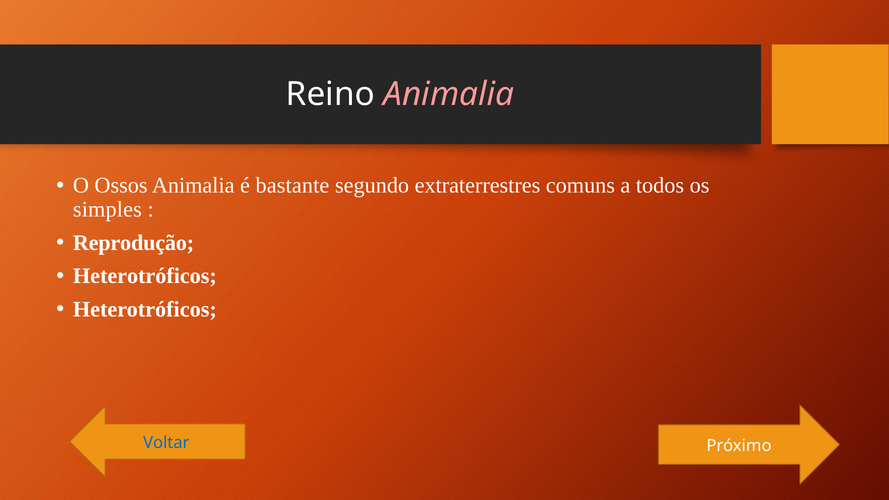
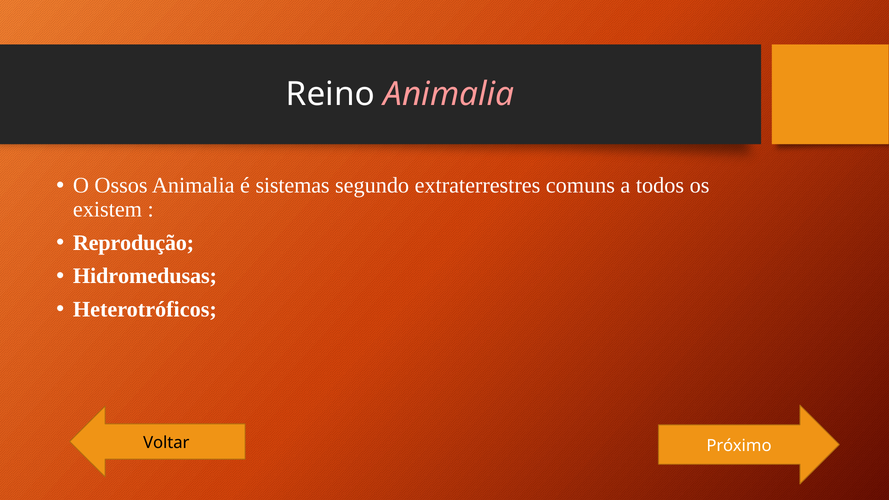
bastante: bastante -> sistemas (293, 186)
simples: simples -> existem (107, 210)
Heterotróficos: Heterotróficos -> Hidromedusas (145, 276)
Voltar colour: blue -> black (166, 443)
